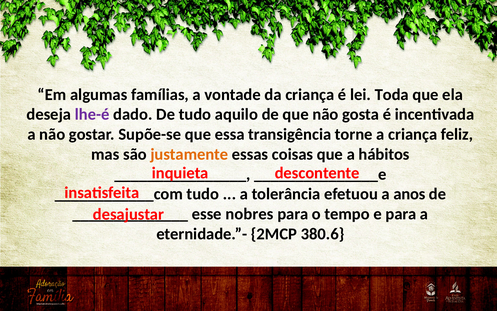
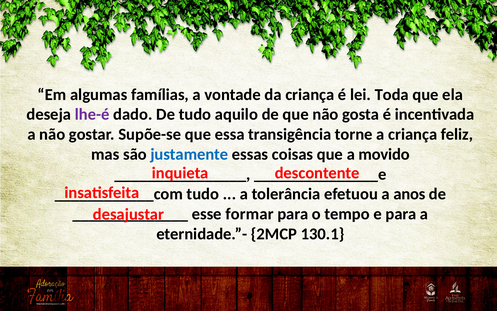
justamente colour: orange -> blue (189, 154)
hábitos: hábitos -> movido (384, 154)
nobres: nobres -> formar (249, 214)
380.6: 380.6 -> 130.1 (323, 234)
